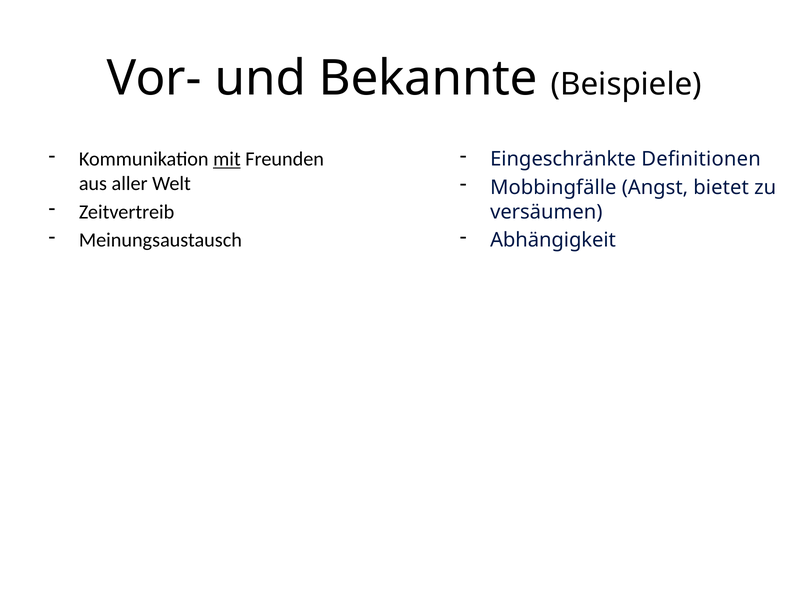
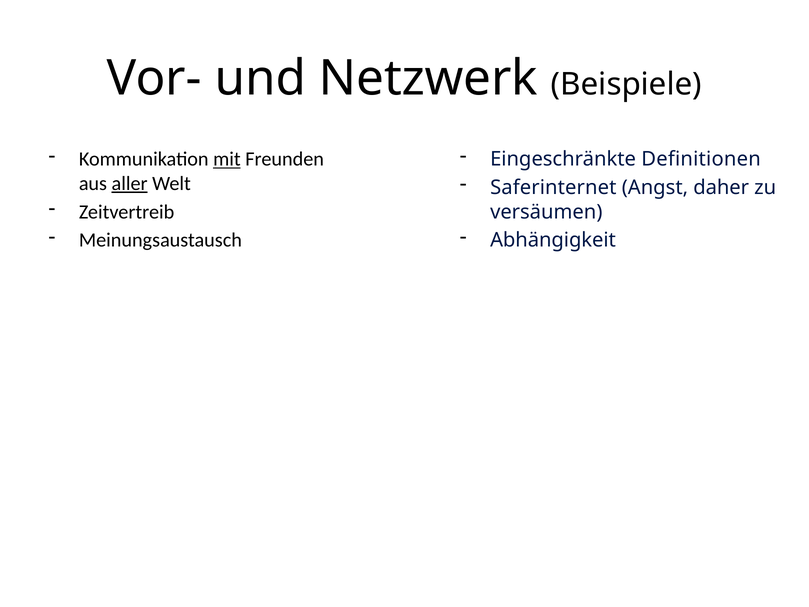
Bekannte: Bekannte -> Netzwerk (428, 78)
aller underline: none -> present (130, 183)
Mobbingfälle: Mobbingfälle -> Saferinternet (553, 187)
bietet: bietet -> daher (721, 187)
